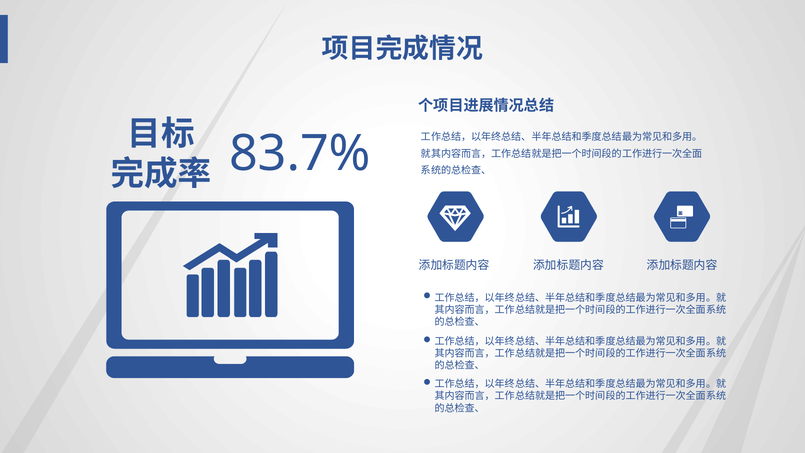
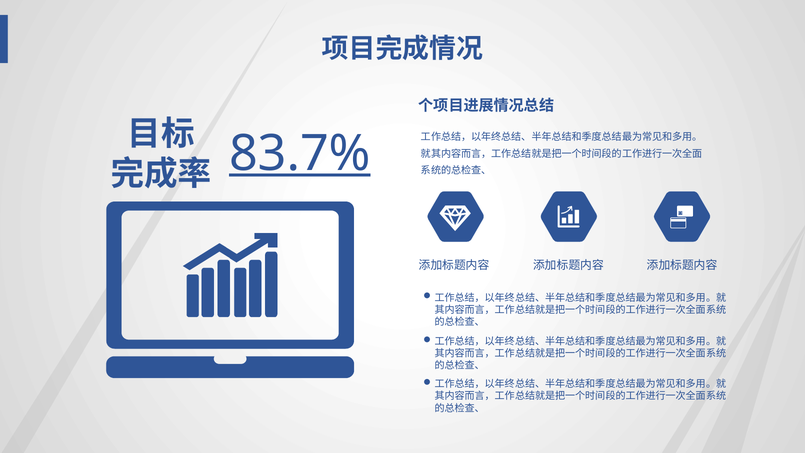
83.7% underline: none -> present (300, 153)
